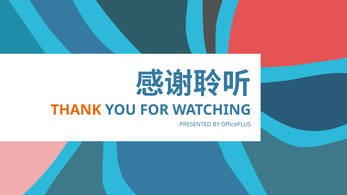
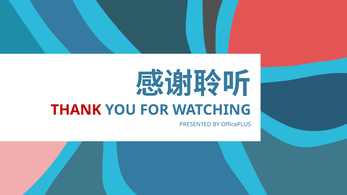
THANK colour: orange -> red (76, 110)
